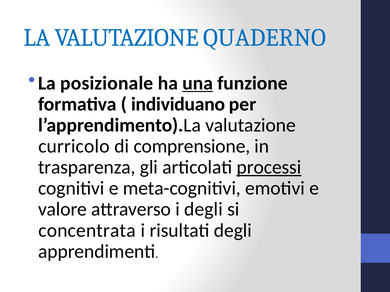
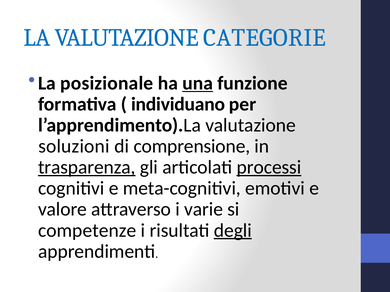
QUADERNO: QUADERNO -> CATEGORIE (264, 38)
curricolo: curricolo -> soluzioni (74, 146)
trasparenza underline: none -> present (87, 168)
i degli: degli -> varie (204, 210)
concentrata: concentrata -> competenze (87, 231)
degli underline: none -> present (233, 231)
